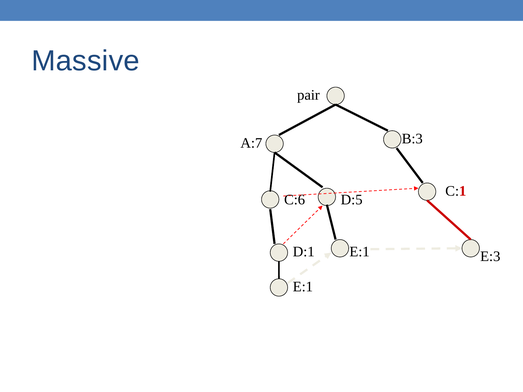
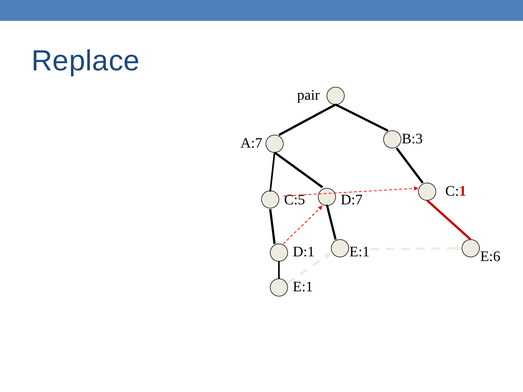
Massive: Massive -> Replace (86, 61)
C:6: C:6 -> C:5 (295, 200)
D:5: D:5 -> D:7 (352, 200)
E:3: E:3 -> E:6 (490, 256)
